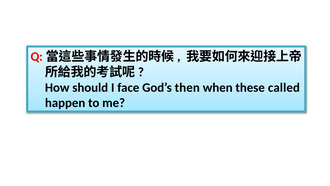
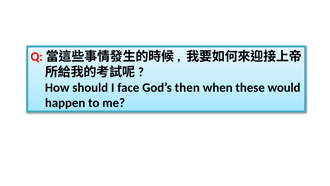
called: called -> would (284, 87)
